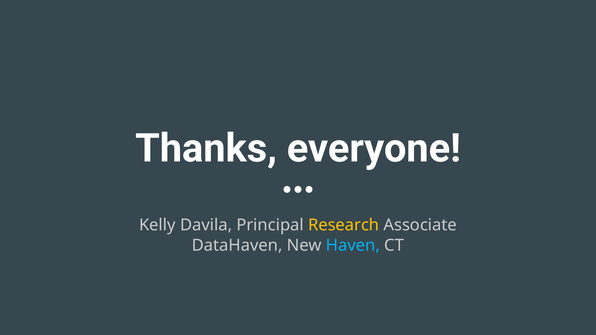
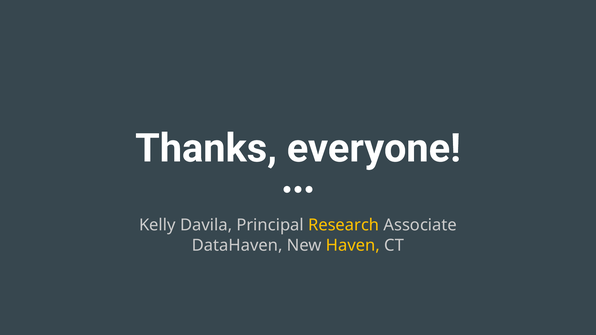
Haven colour: light blue -> yellow (353, 246)
